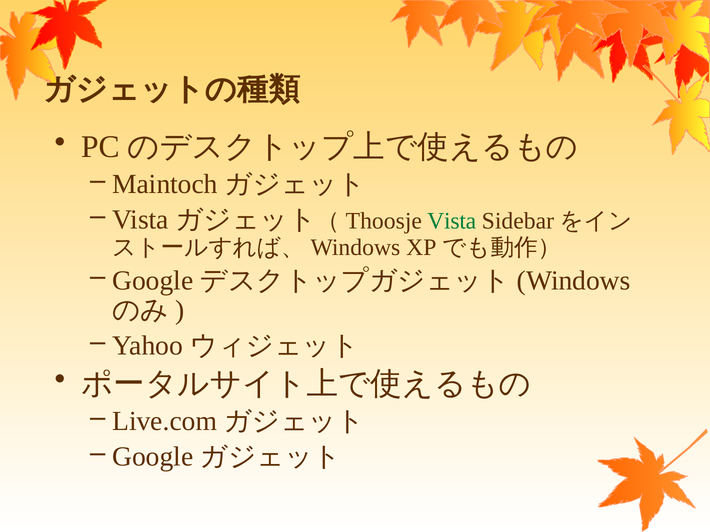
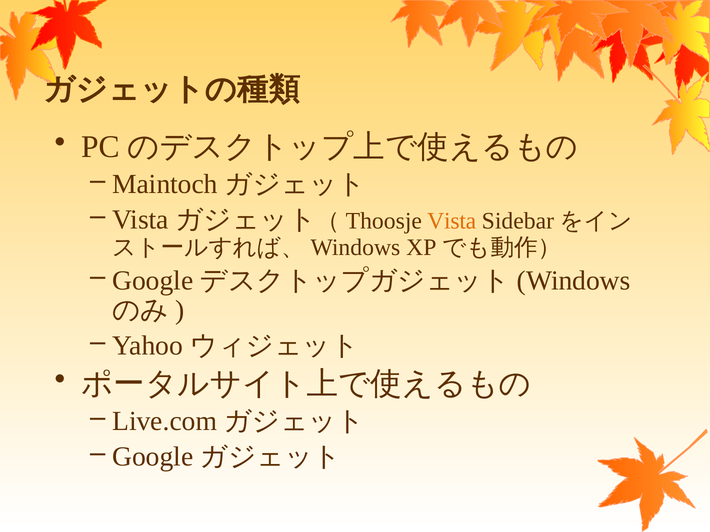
Vista colour: green -> orange (452, 221)
